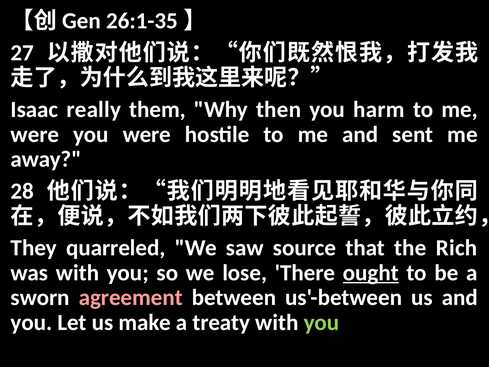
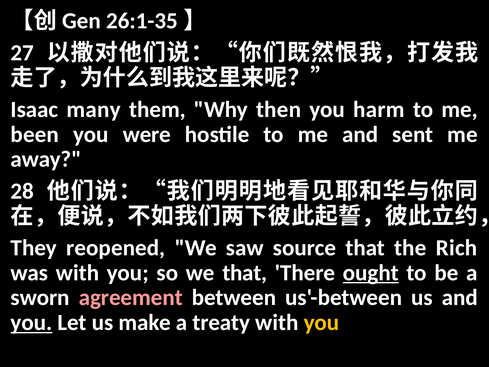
really: really -> many (94, 109)
were: were -> been (35, 134)
quarreled: quarreled -> reopened (116, 248)
we lose: lose -> that (245, 273)
you underline: none -> present (31, 322)
you colour: light green -> yellow (321, 322)
